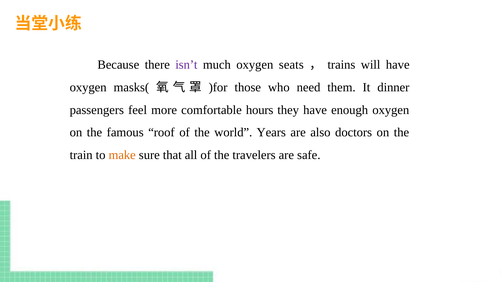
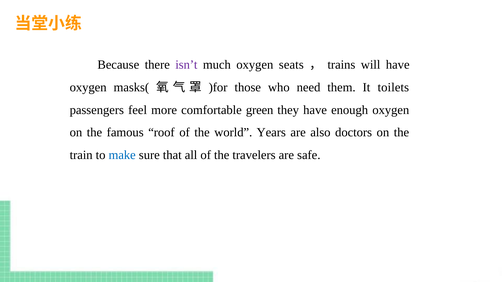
dinner: dinner -> toilets (393, 87)
hours: hours -> green (260, 110)
make colour: orange -> blue (122, 155)
